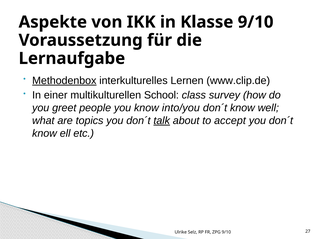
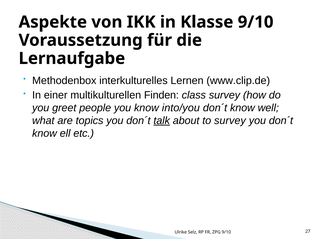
Methodenbox underline: present -> none (64, 80)
School: School -> Finden (161, 95)
to accept: accept -> survey (230, 120)
